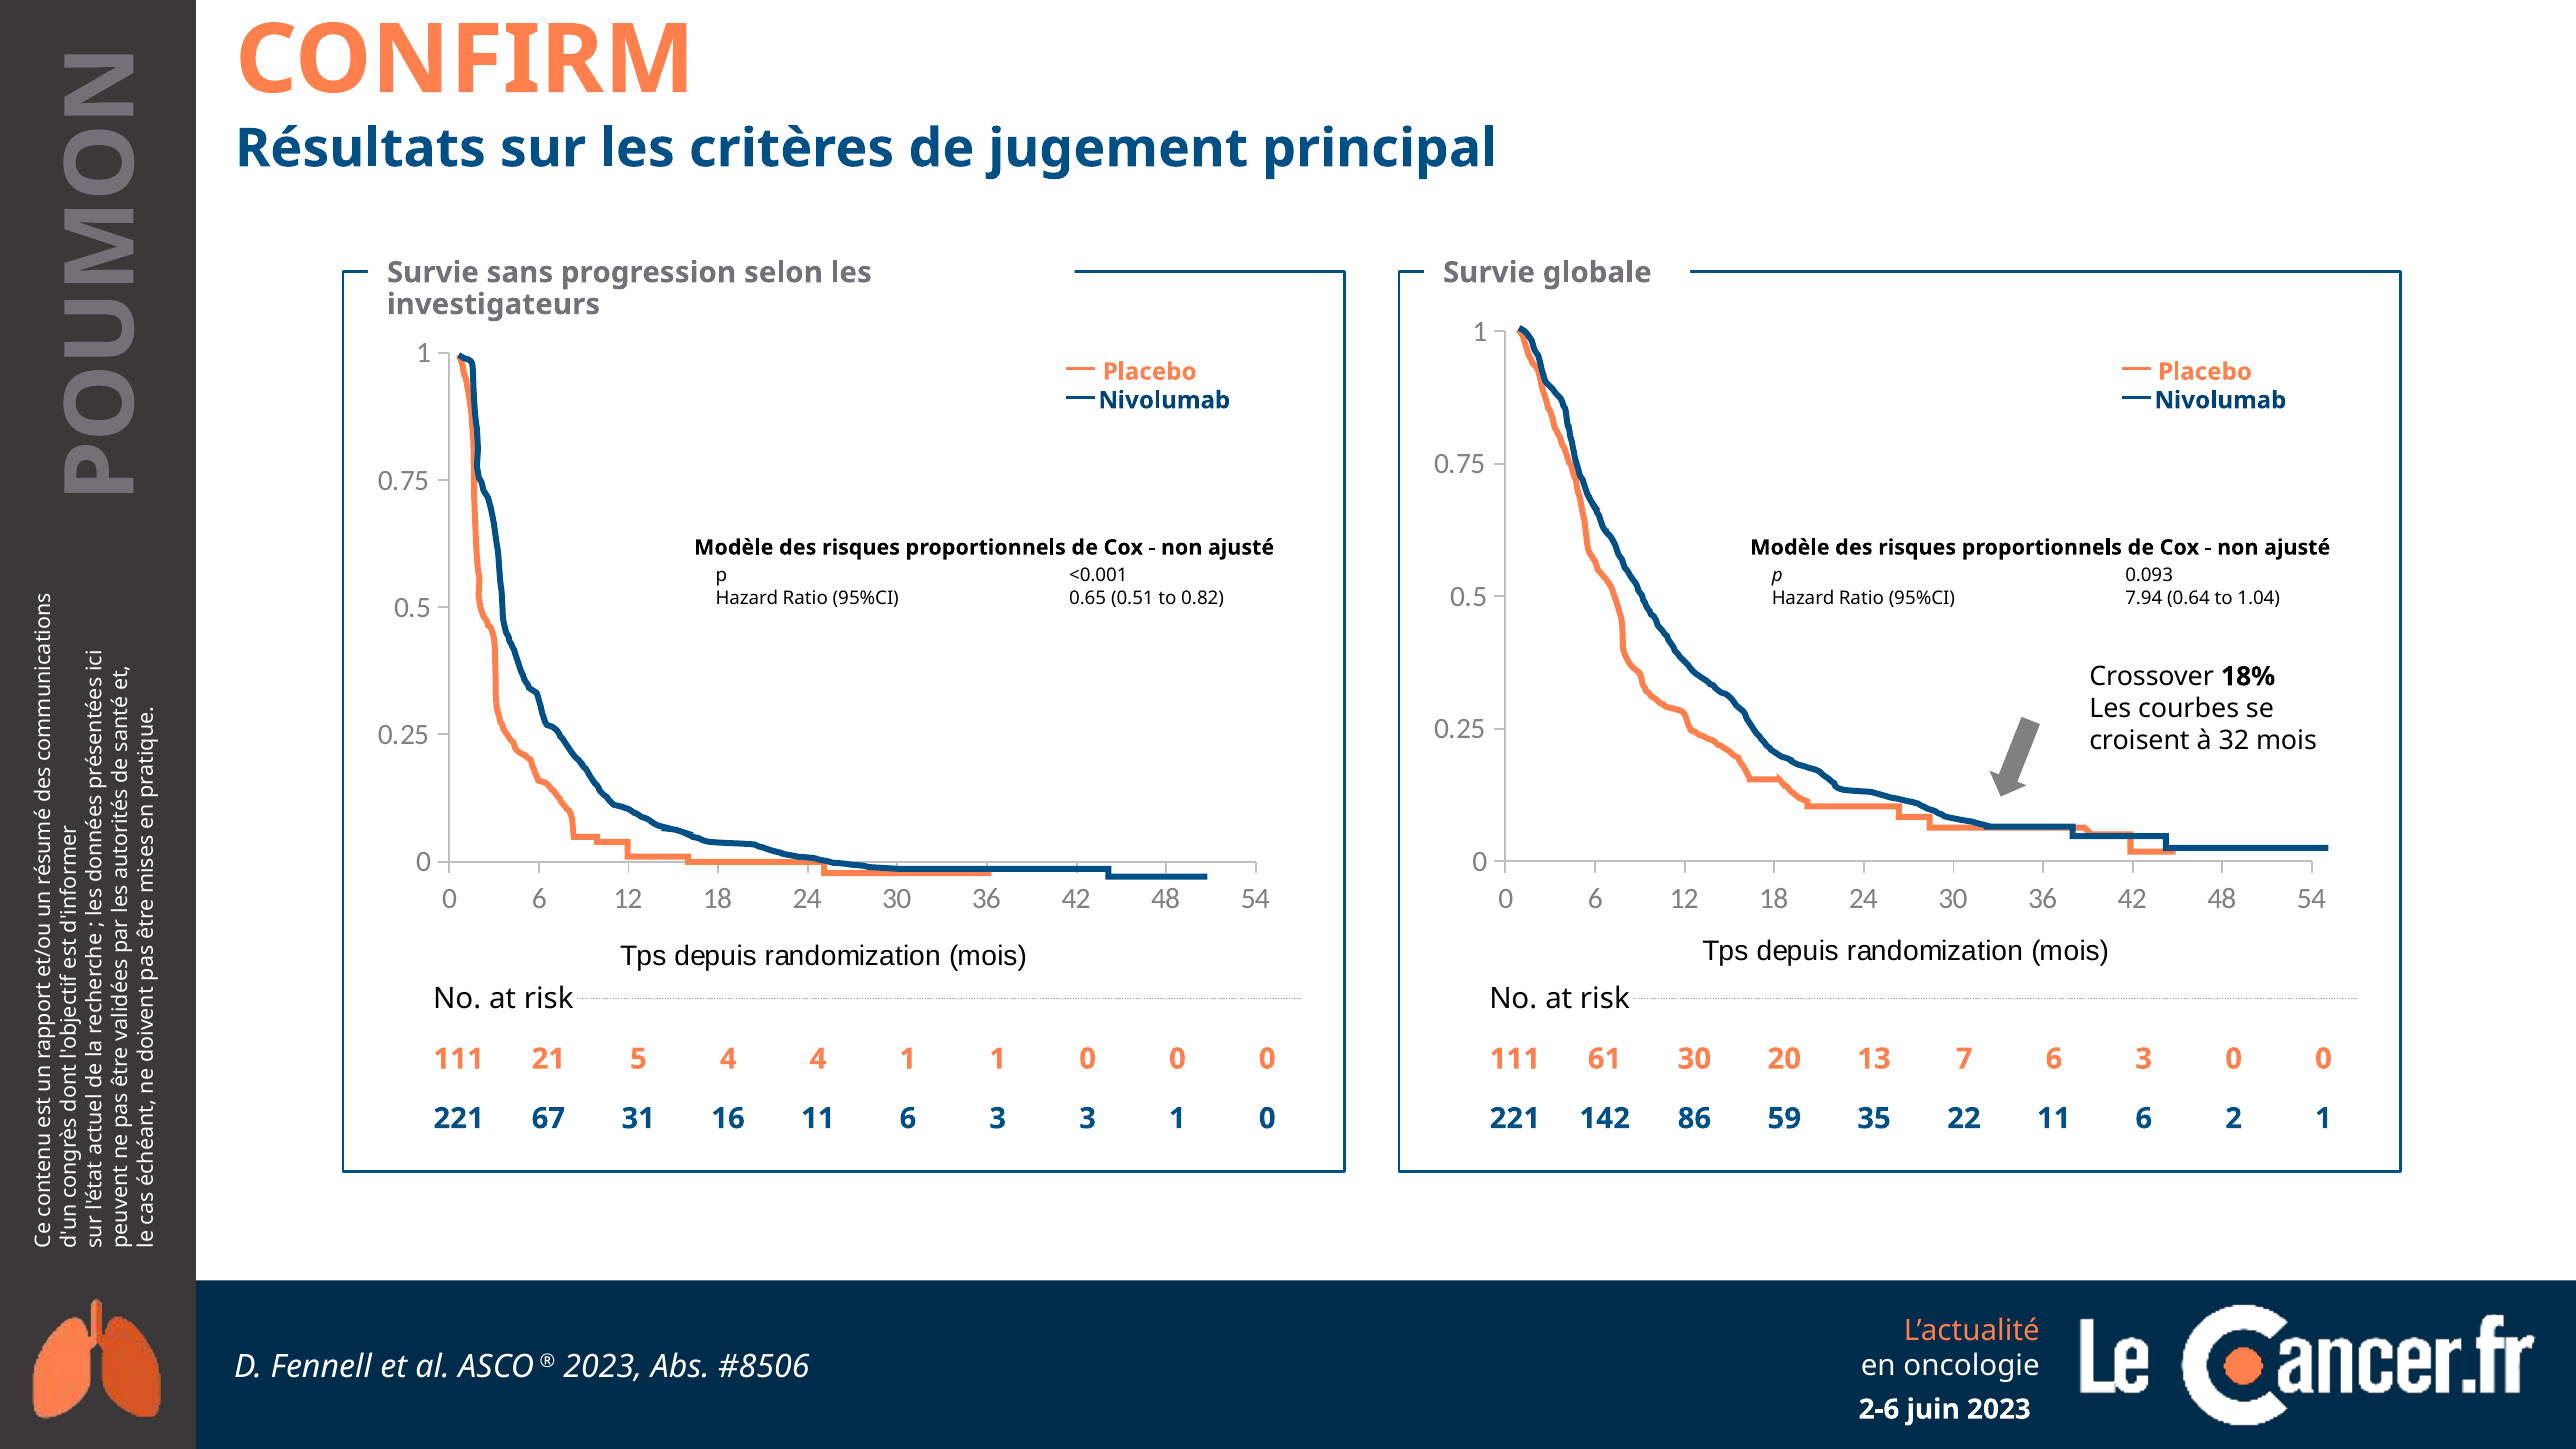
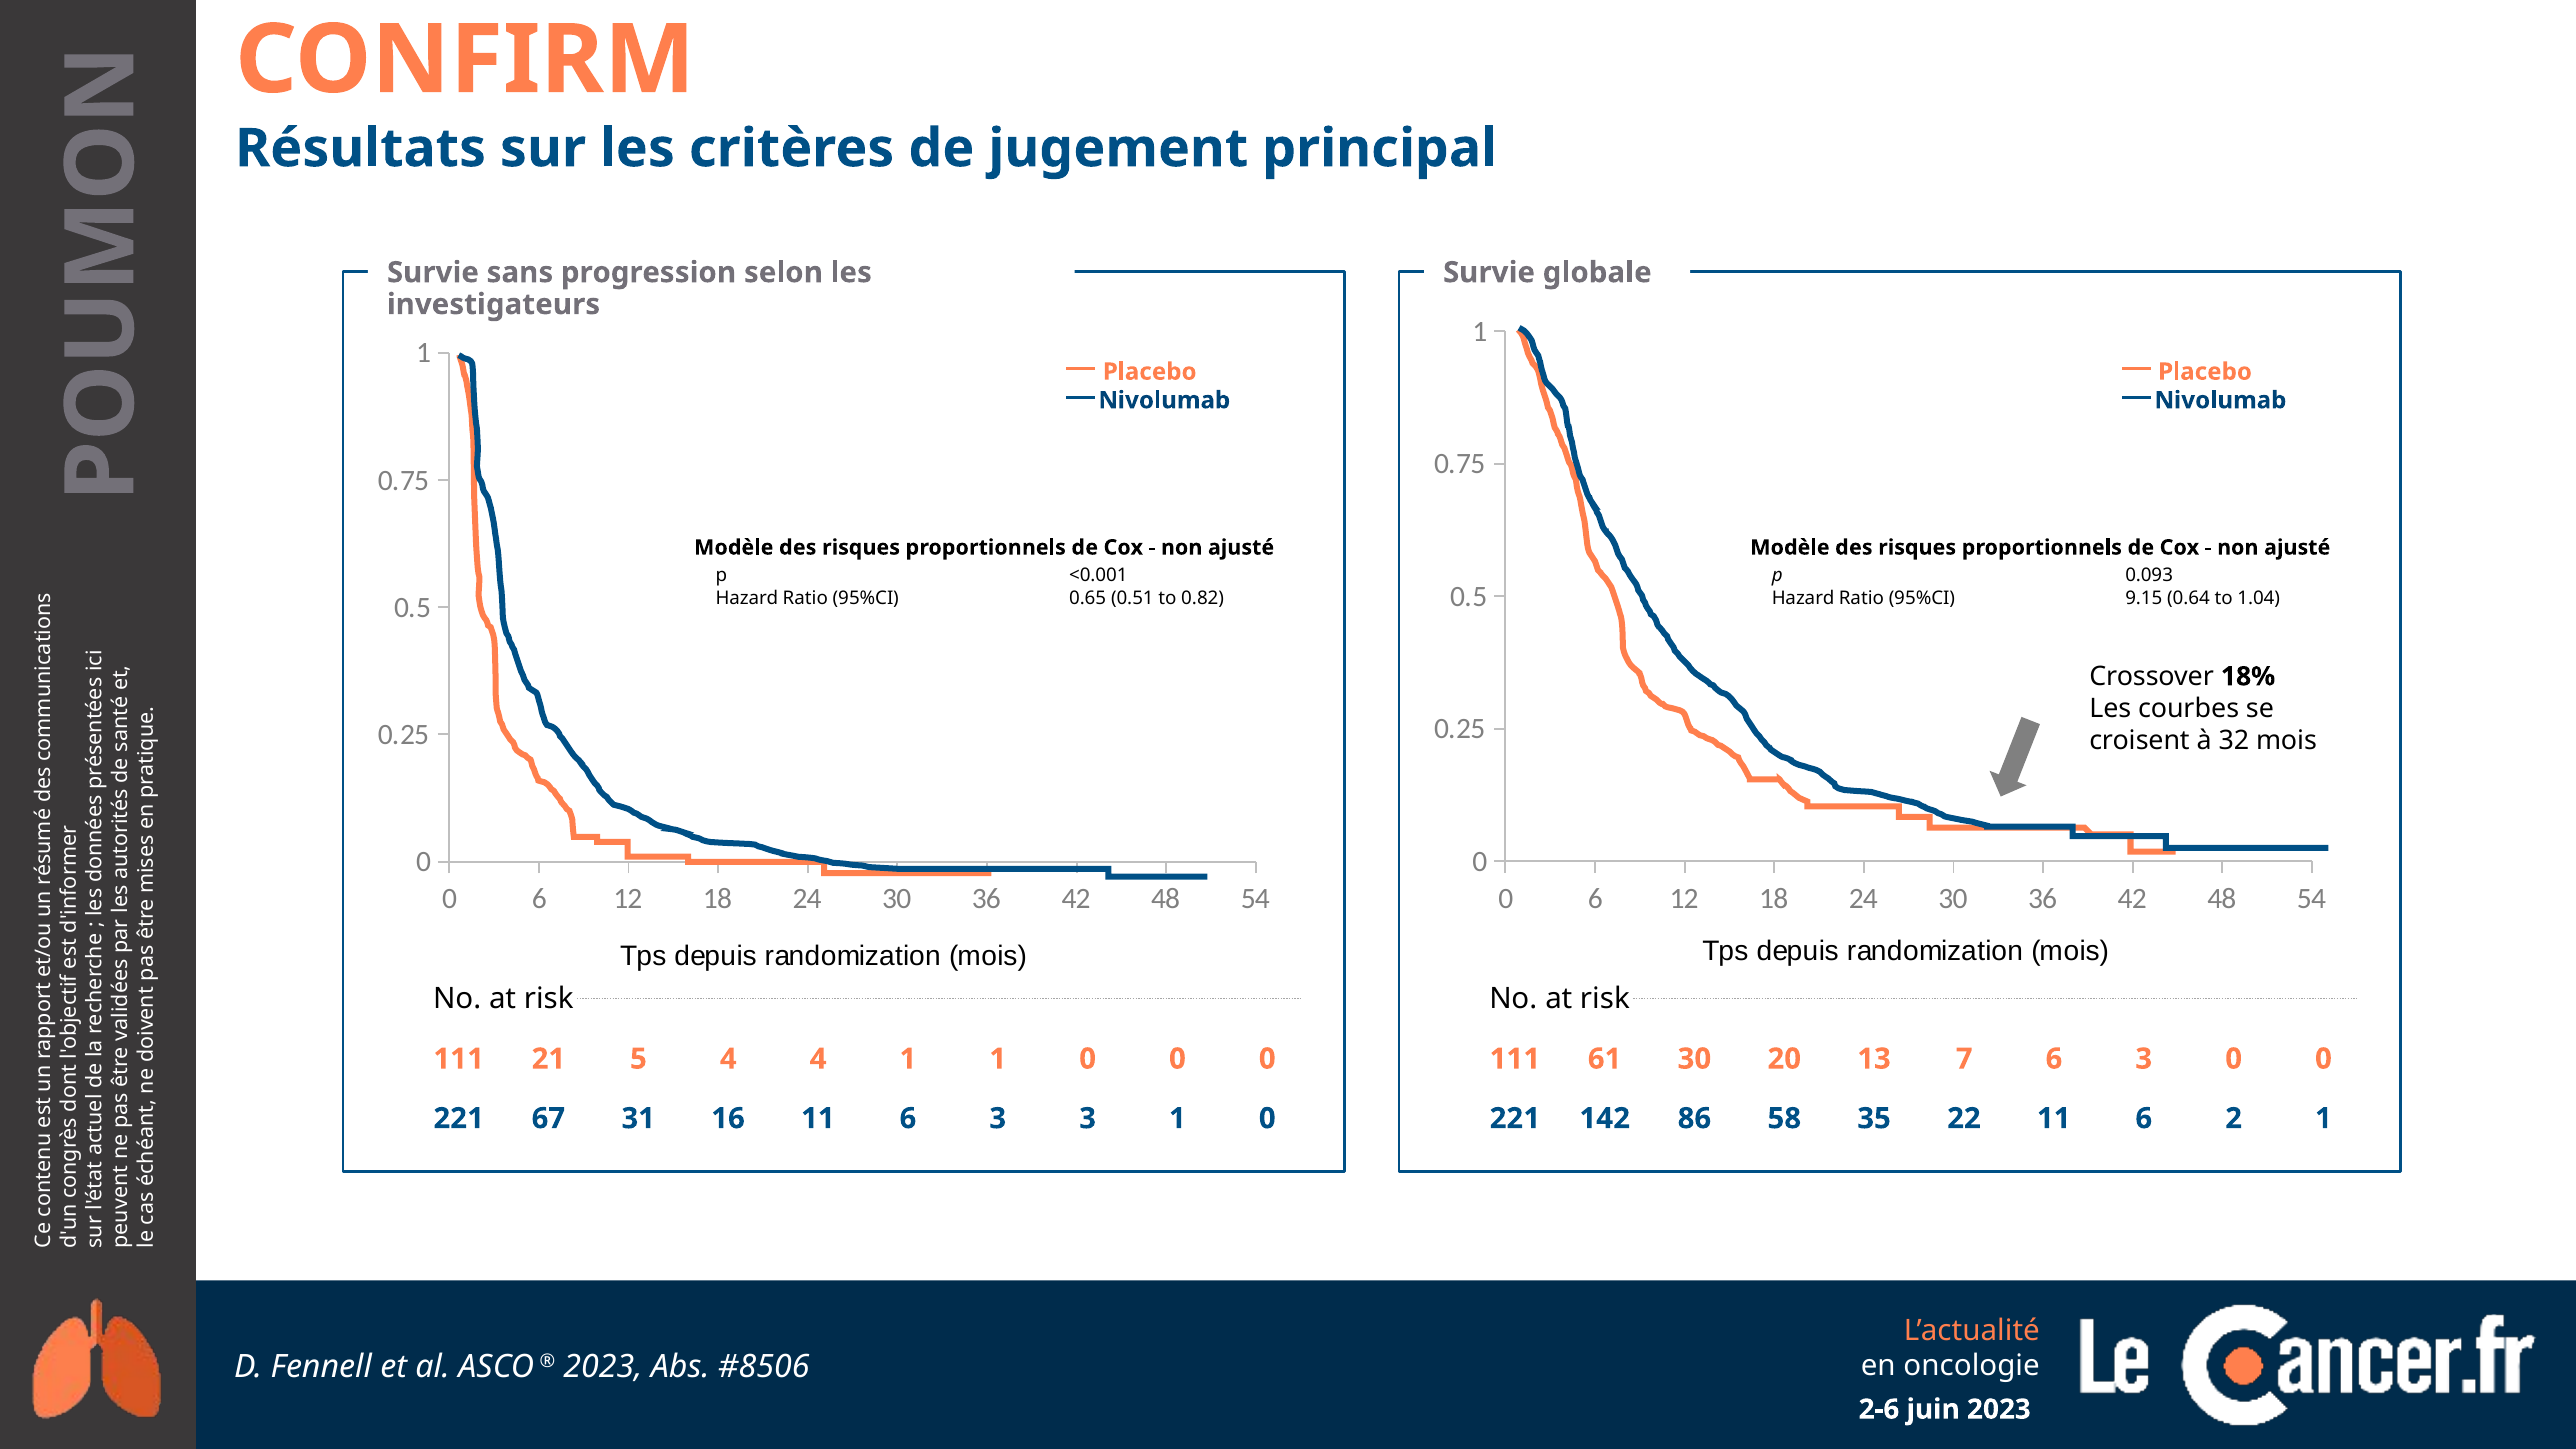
7.94: 7.94 -> 9.15 (2144, 598)
59: 59 -> 58 (1784, 1118)
